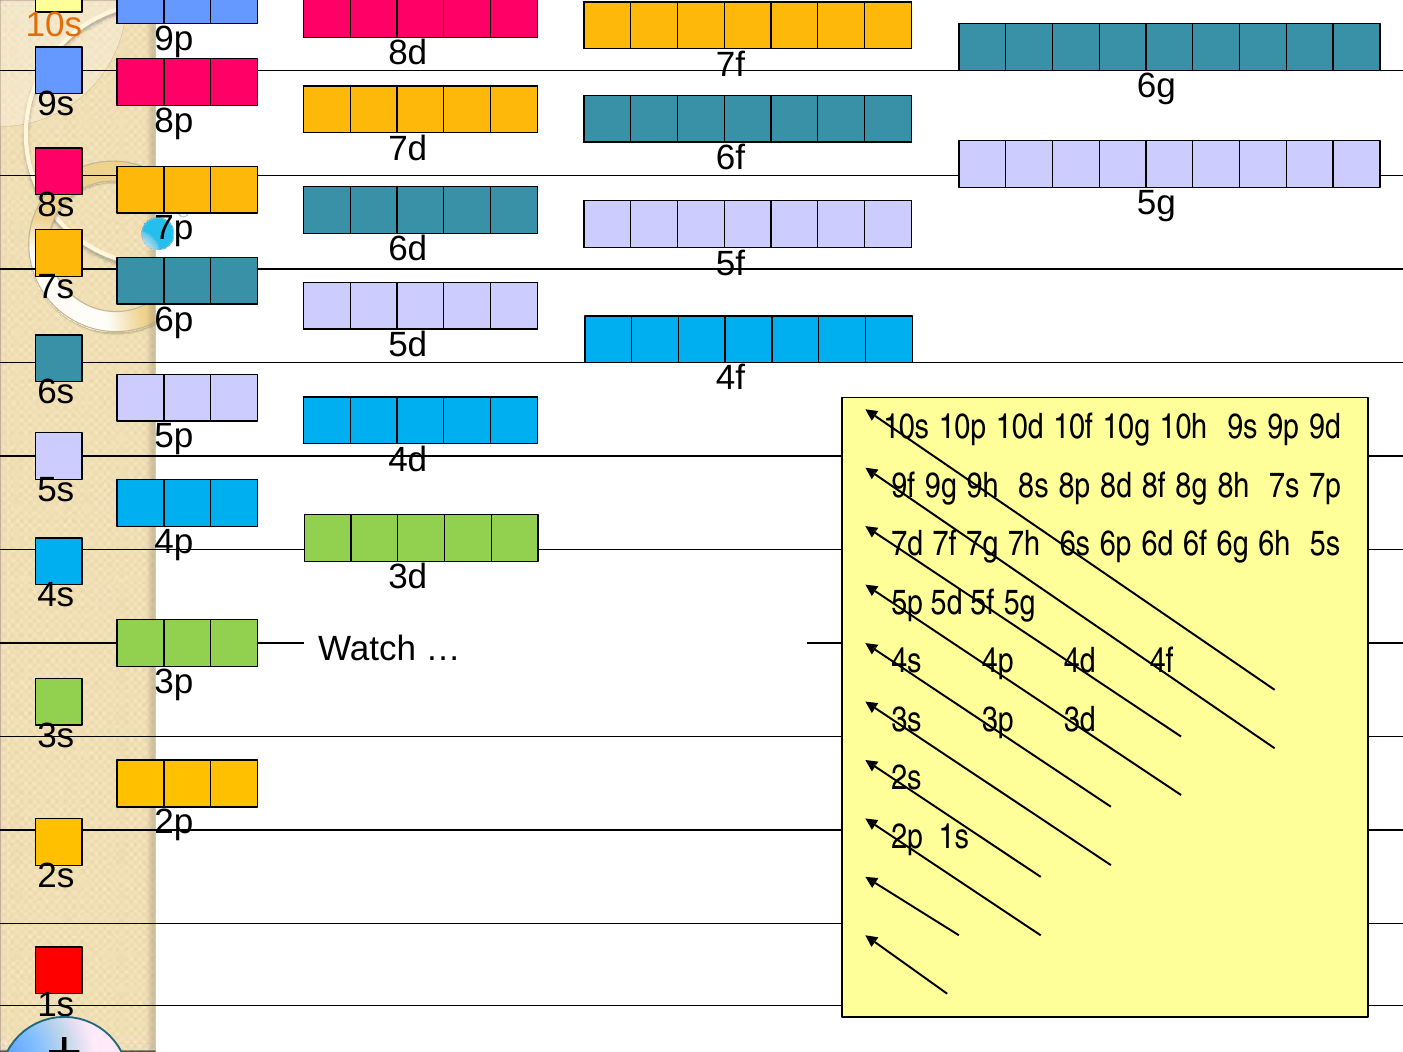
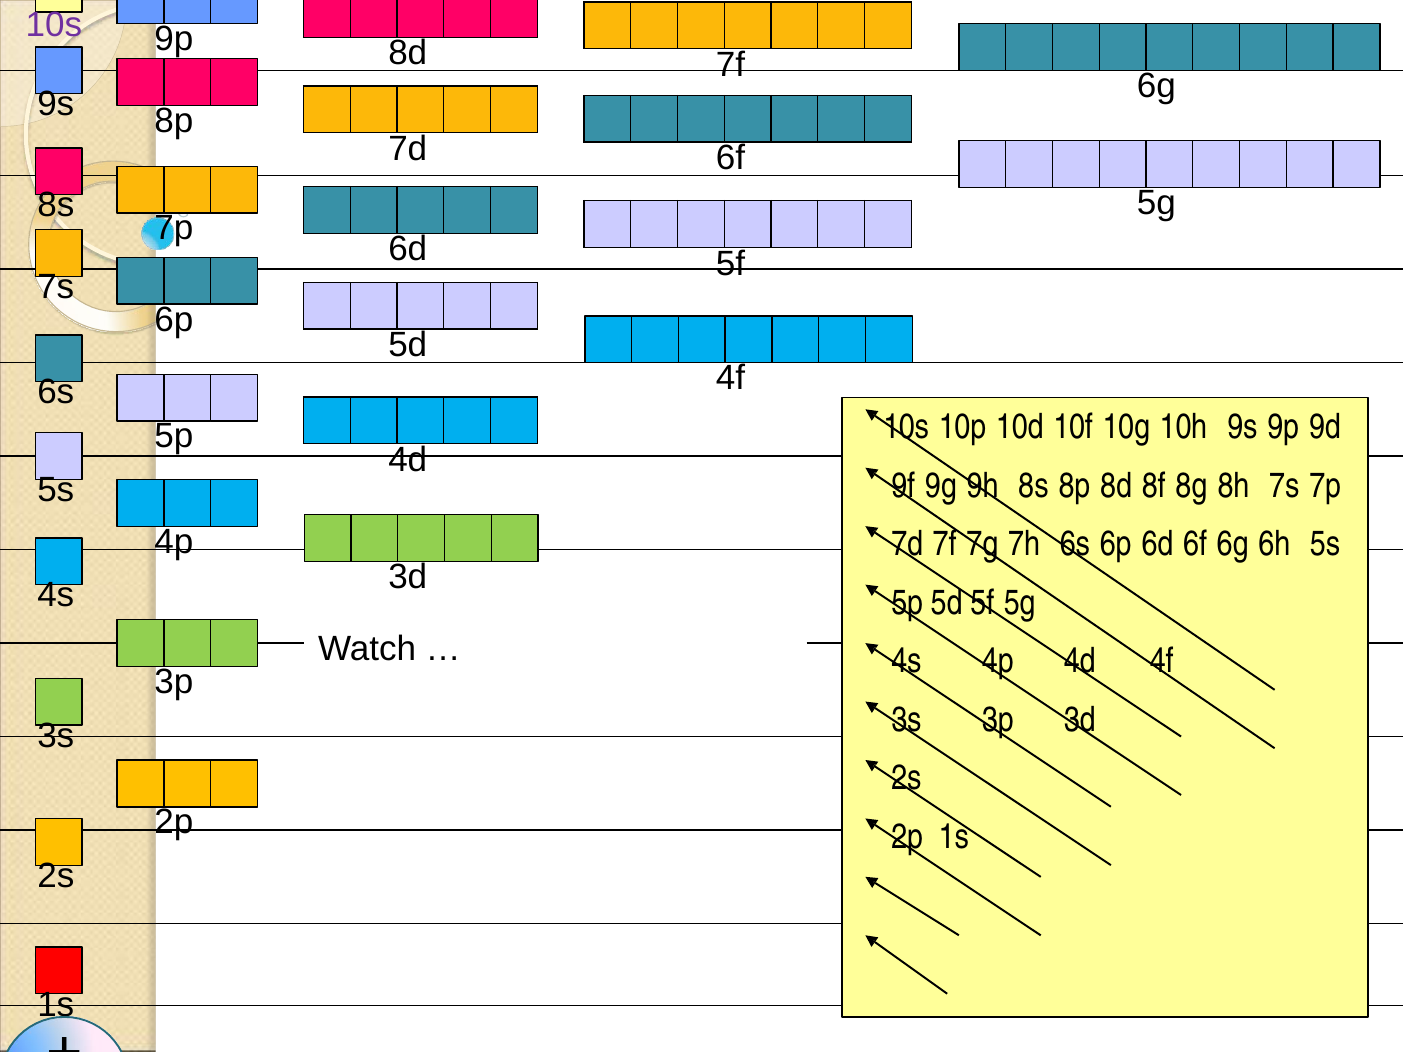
10s colour: orange -> purple (54, 25)
